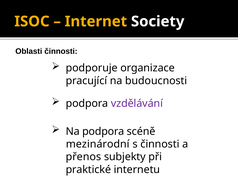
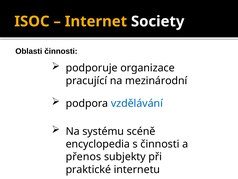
budoucnosti: budoucnosti -> mezinárodní (156, 80)
vzdělávání colour: purple -> blue (137, 103)
Na podpora: podpora -> systému (103, 131)
mezinárodní: mezinárodní -> encyclopedia (98, 144)
